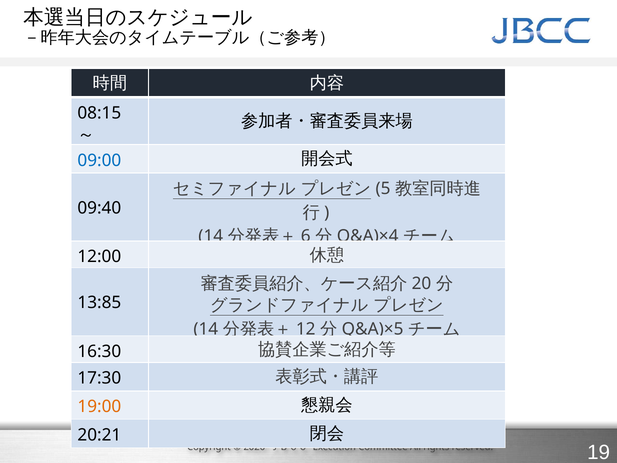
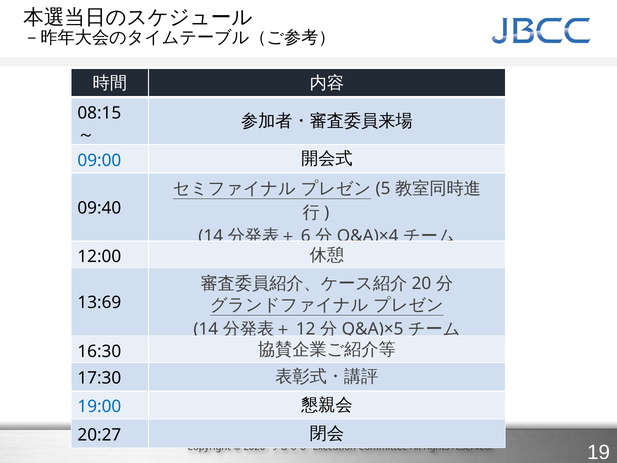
13:85: 13:85 -> 13:69 (99, 303)
19:00 colour: orange -> blue (99, 406)
20:21: 20:21 -> 20:27 (99, 435)
